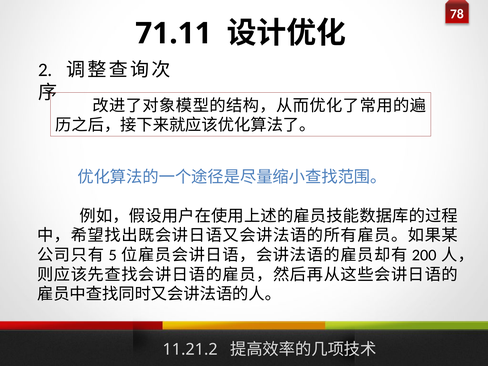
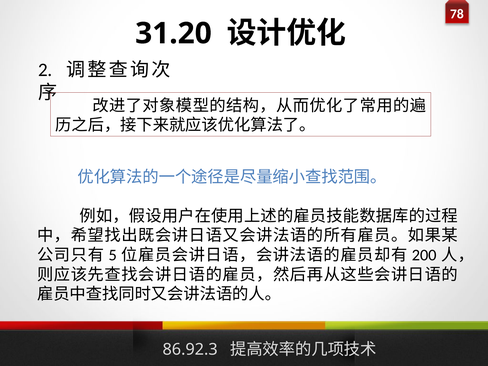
71.11: 71.11 -> 31.20 (173, 33)
11.21.2: 11.21.2 -> 86.92.3 (190, 350)
